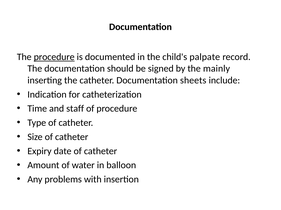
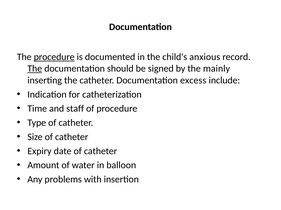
palpate: palpate -> anxious (205, 57)
The underline: none -> present (35, 69)
sheets: sheets -> excess (193, 81)
